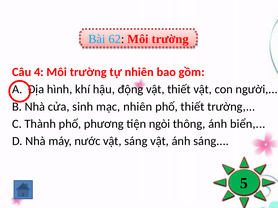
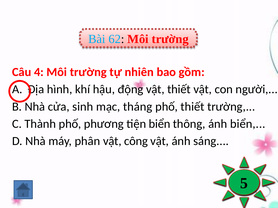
mạc nhiên: nhiên -> tháng (138, 107)
tiện ngòi: ngòi -> biển (160, 124)
nước: nước -> phân (87, 141)
vật sáng: sáng -> công (136, 141)
